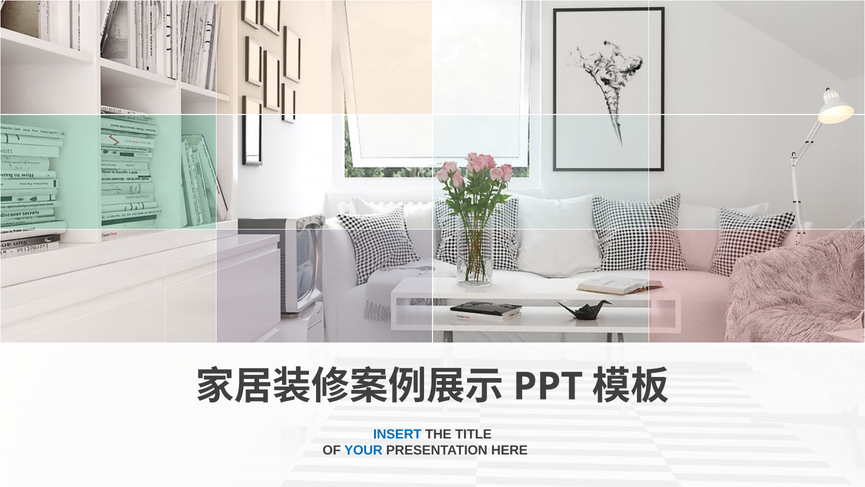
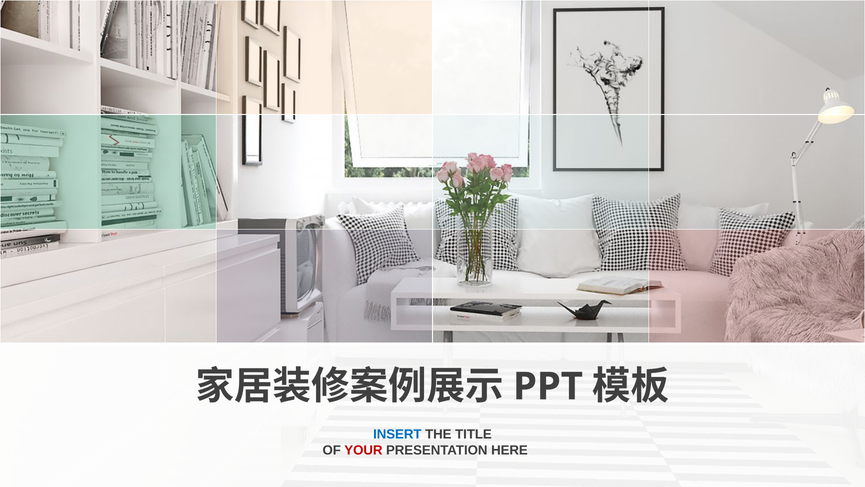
YOUR colour: blue -> red (363, 450)
